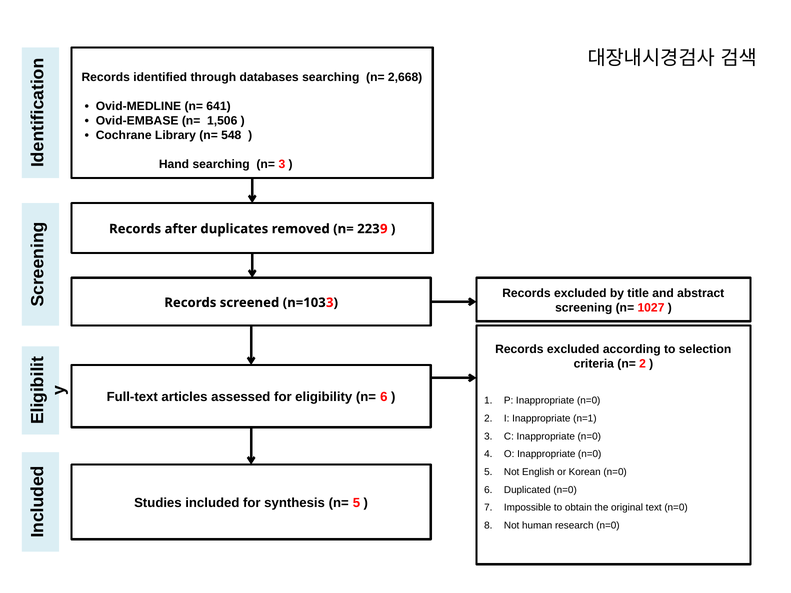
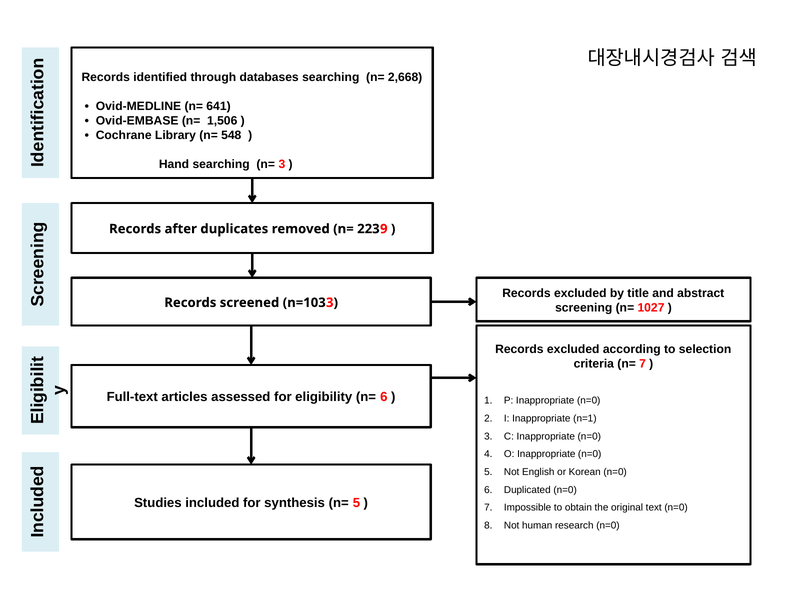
n= 2: 2 -> 7 (643, 364)
